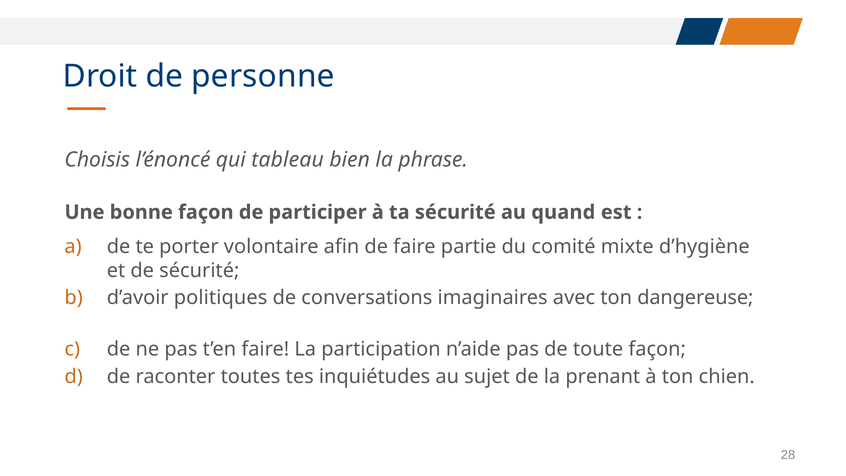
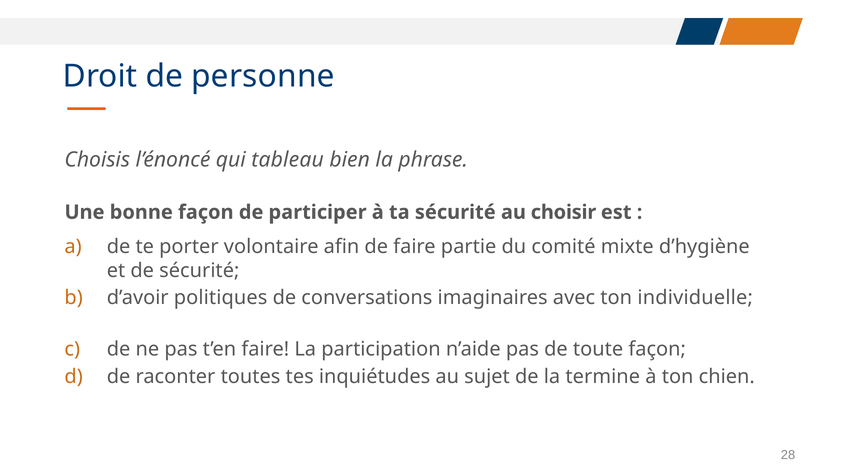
quand: quand -> choisir (563, 212)
dangereuse: dangereuse -> individuelle (695, 298)
prenant: prenant -> termine (603, 376)
